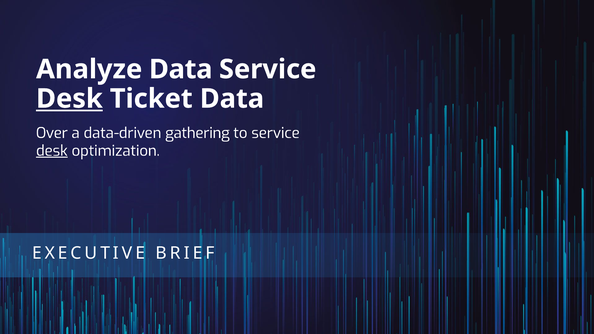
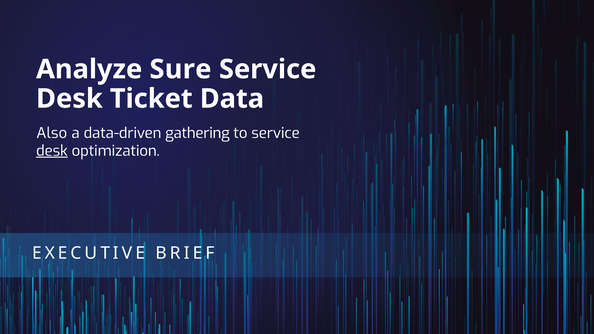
Analyze Data: Data -> Sure (180, 69)
Desk underline: present -> none (69, 99)
Over: Over -> Also (52, 133)
